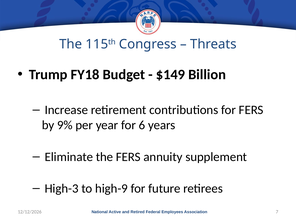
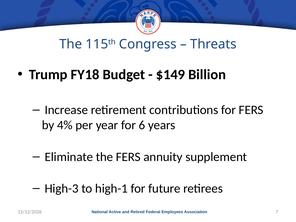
9%: 9% -> 4% (65, 125)
high-9: high-9 -> high-1 (111, 188)
